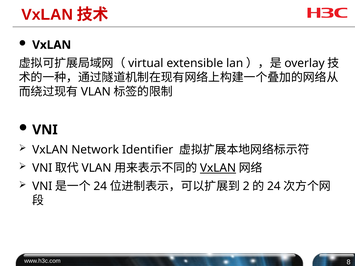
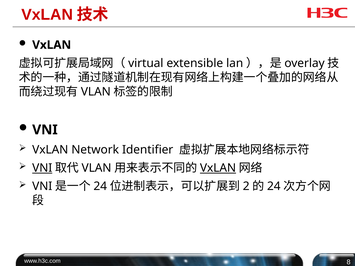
VNI underline: none -> present (42, 168)
